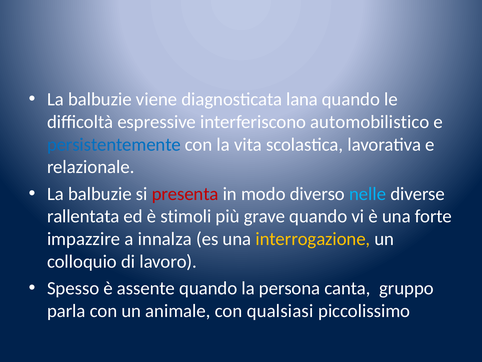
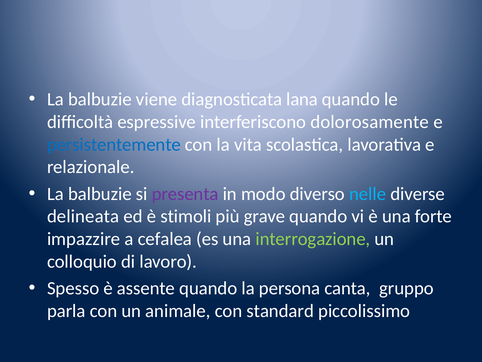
automobilistico: automobilistico -> dolorosamente (370, 122)
presenta colour: red -> purple (185, 194)
rallentata: rallentata -> delineata (83, 216)
innalza: innalza -> cefalea (165, 239)
interrogazione colour: yellow -> light green (313, 239)
qualsiasi: qualsiasi -> standard (280, 310)
